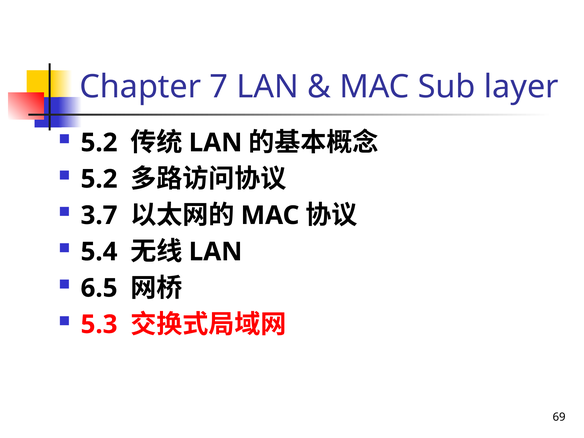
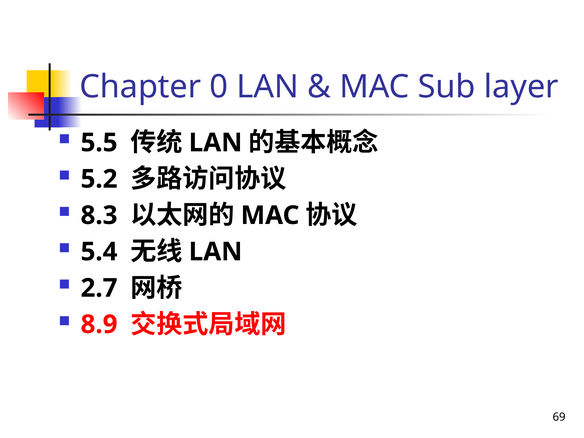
7: 7 -> 0 (219, 87)
5.2: 5.2 -> 5.5 (99, 143)
3.7: 3.7 -> 8.3 (99, 215)
6.5: 6.5 -> 2.7 (99, 288)
5.3: 5.3 -> 8.9 (99, 324)
